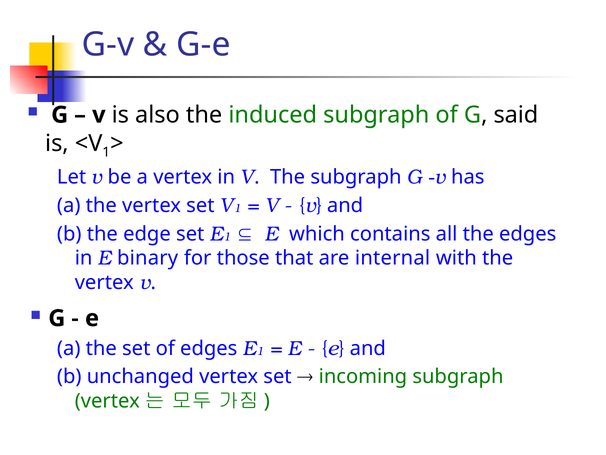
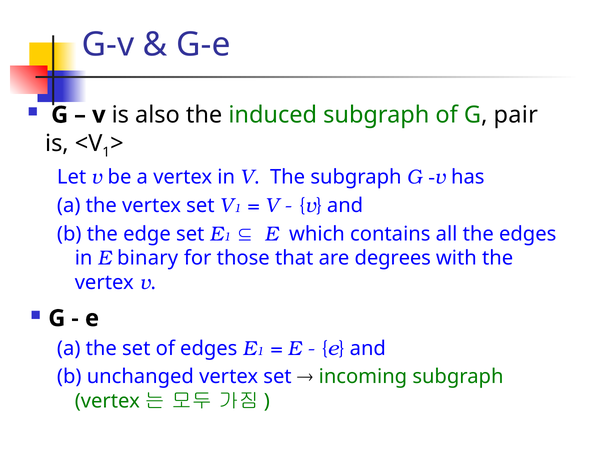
said: said -> pair (516, 115)
internal: internal -> degrees (393, 258)
